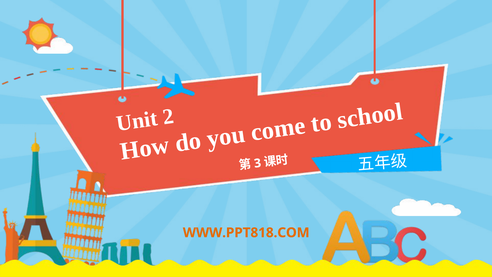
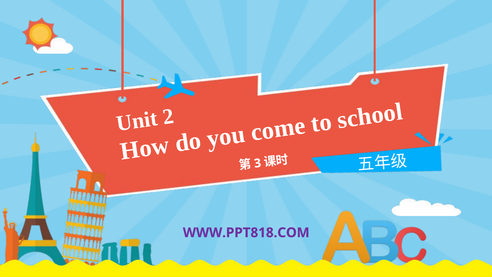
WWW.PPT818.COM colour: orange -> purple (246, 232)
